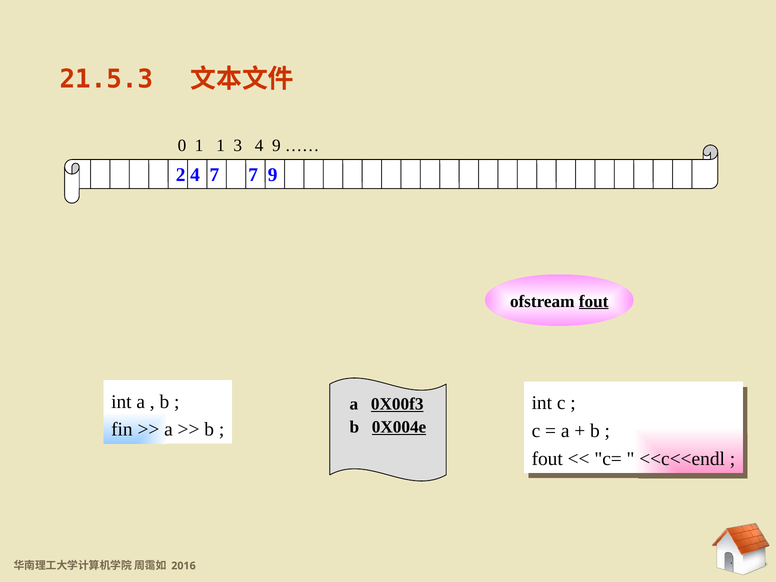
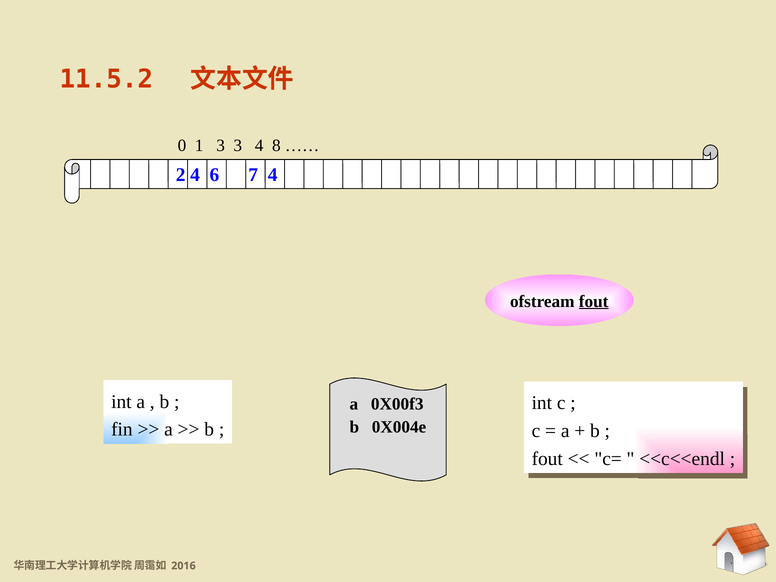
21.5.3: 21.5.3 -> 11.5.2 (106, 79)
1 1: 1 -> 3 (221, 145)
4 9: 9 -> 8 (276, 145)
4 7: 7 -> 6 (214, 175)
7 9: 9 -> 4 (273, 175)
0X00f3 underline: present -> none (397, 404)
0X004e underline: present -> none (399, 427)
